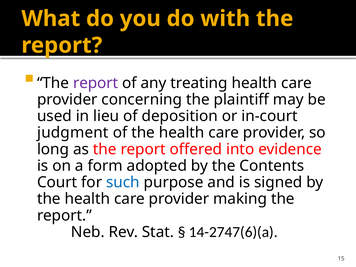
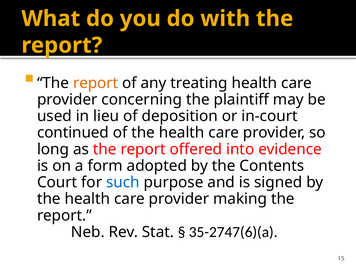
report colour: purple -> orange (96, 83)
judgment: judgment -> continued (73, 133)
14-2747(6)(a: 14-2747(6)(a -> 35-2747(6)(a (233, 232)
